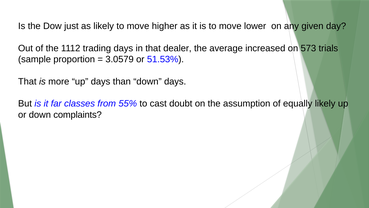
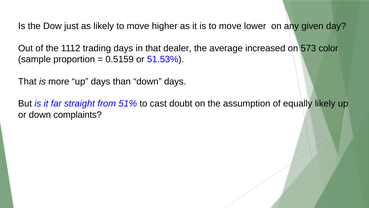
trials: trials -> color (328, 48)
3.0579: 3.0579 -> 0.5159 (120, 59)
classes: classes -> straight (80, 103)
55%: 55% -> 51% (128, 103)
